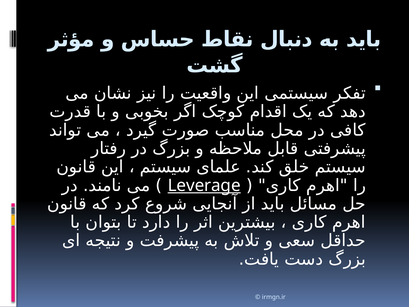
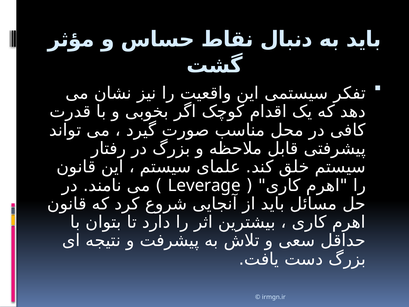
Leverage underline: present -> none (204, 185)
